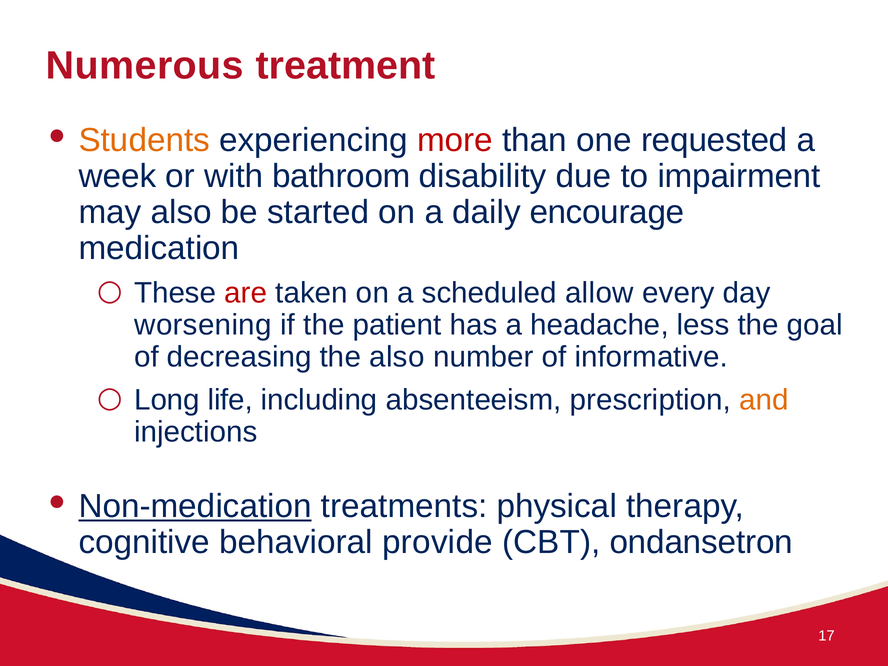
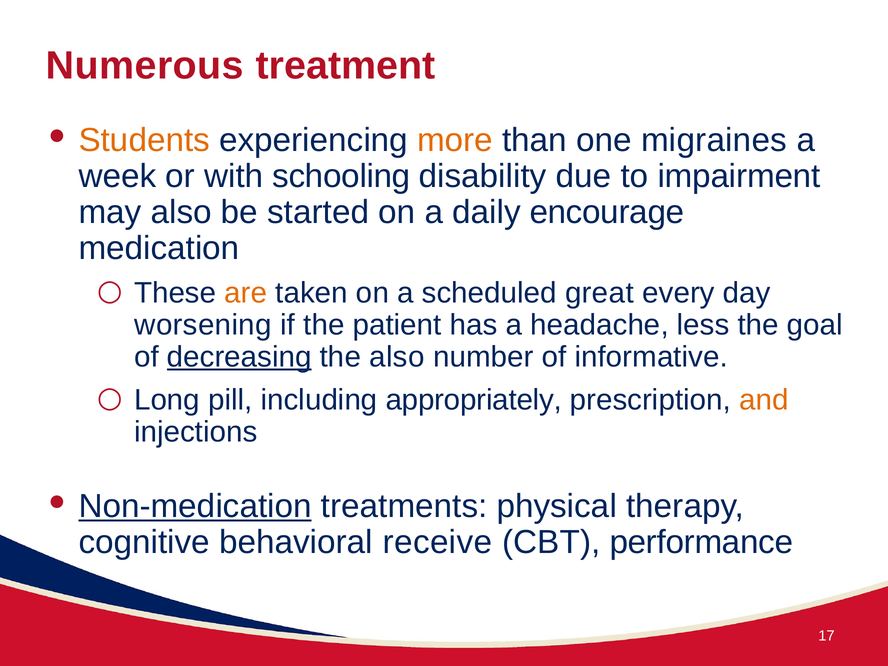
more colour: red -> orange (455, 140)
requested: requested -> migraines (714, 140)
bathroom: bathroom -> schooling (341, 176)
are colour: red -> orange (246, 293)
allow: allow -> great (599, 293)
decreasing underline: none -> present (239, 357)
life: life -> pill (230, 400)
absenteeism: absenteeism -> appropriately (474, 400)
provide: provide -> receive (437, 542)
ondansetron: ondansetron -> performance (701, 542)
